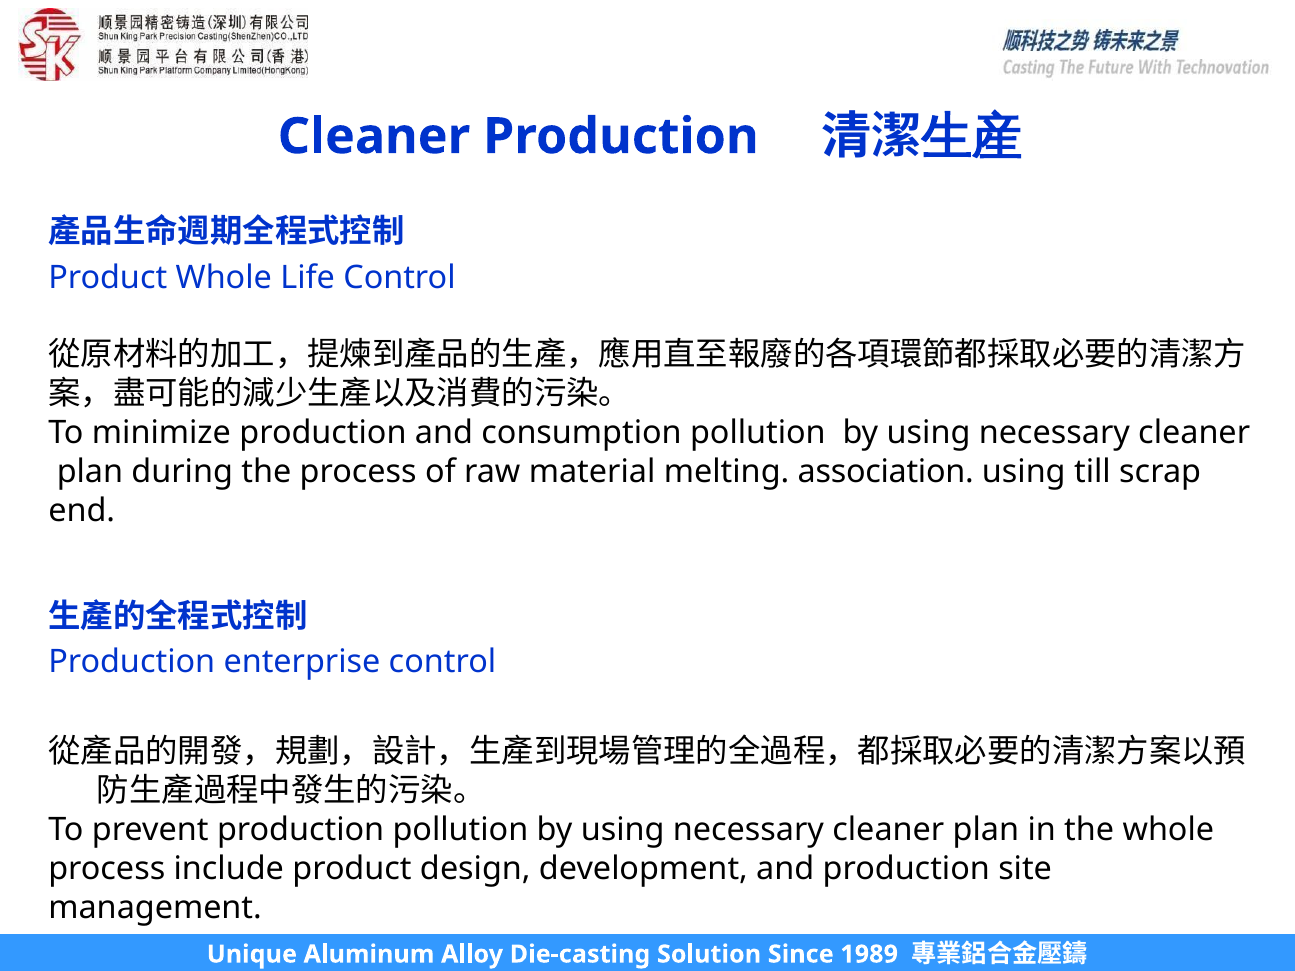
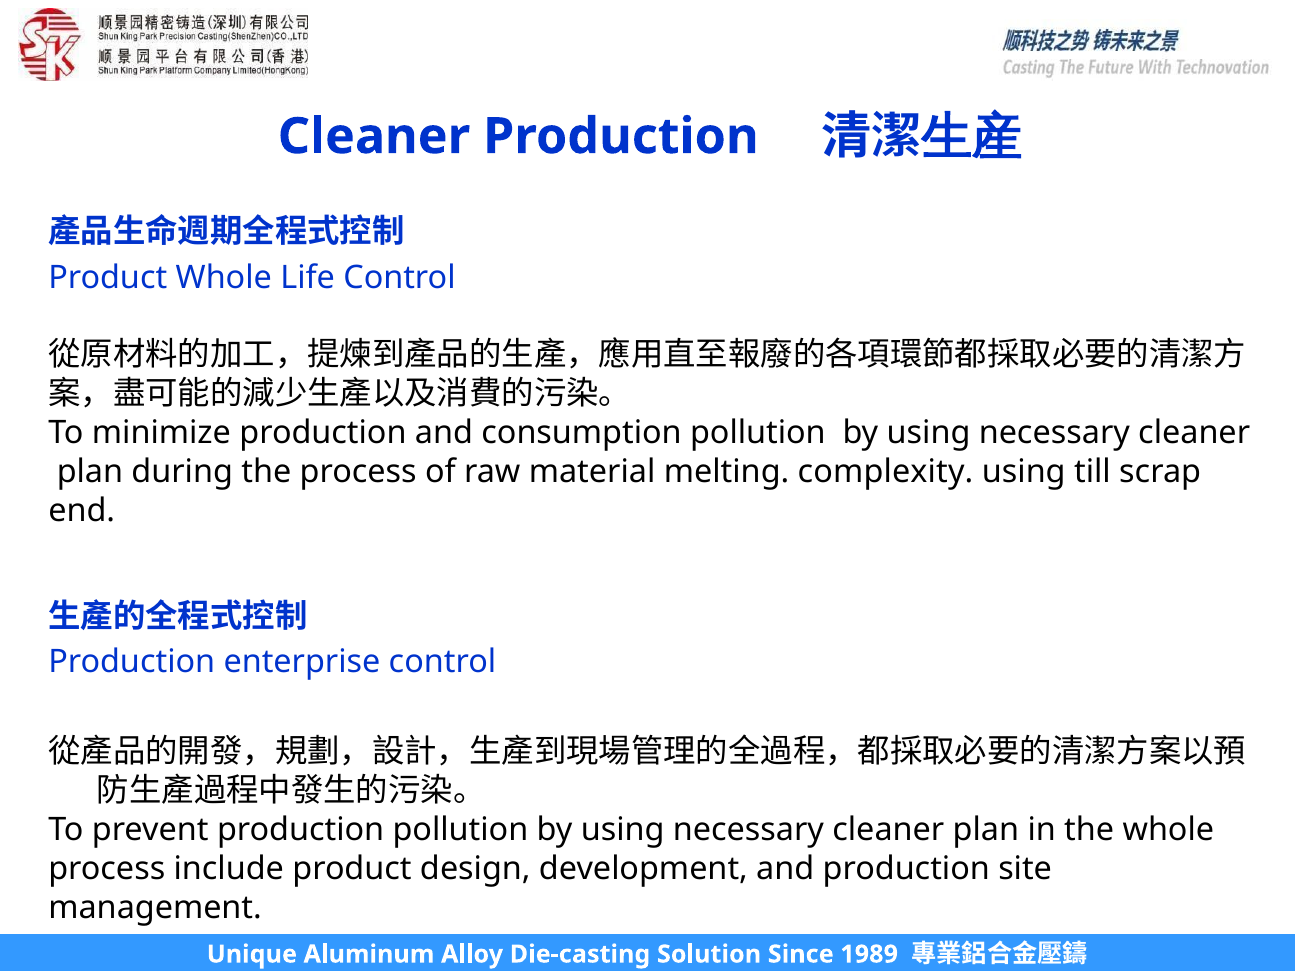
association: association -> complexity (886, 472)
